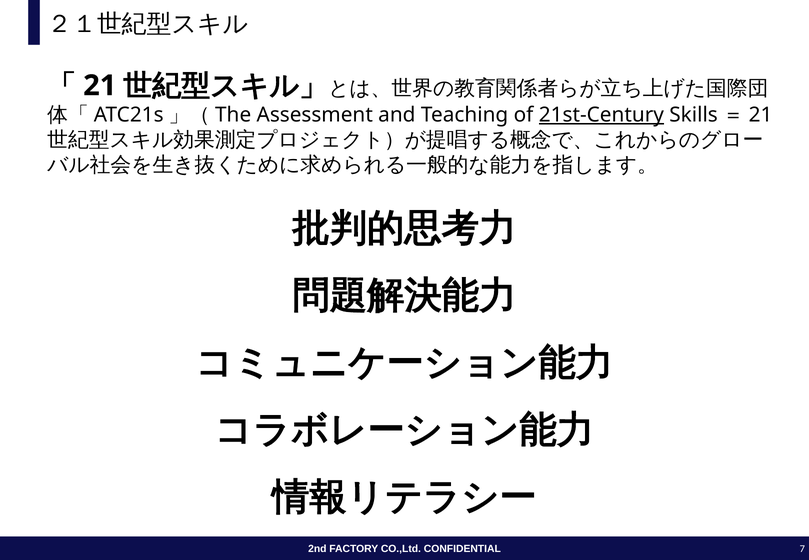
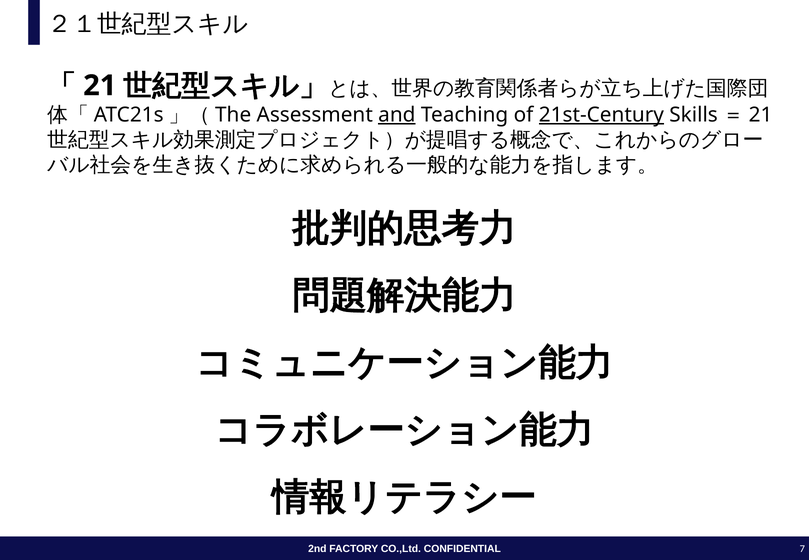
and underline: none -> present (397, 115)
